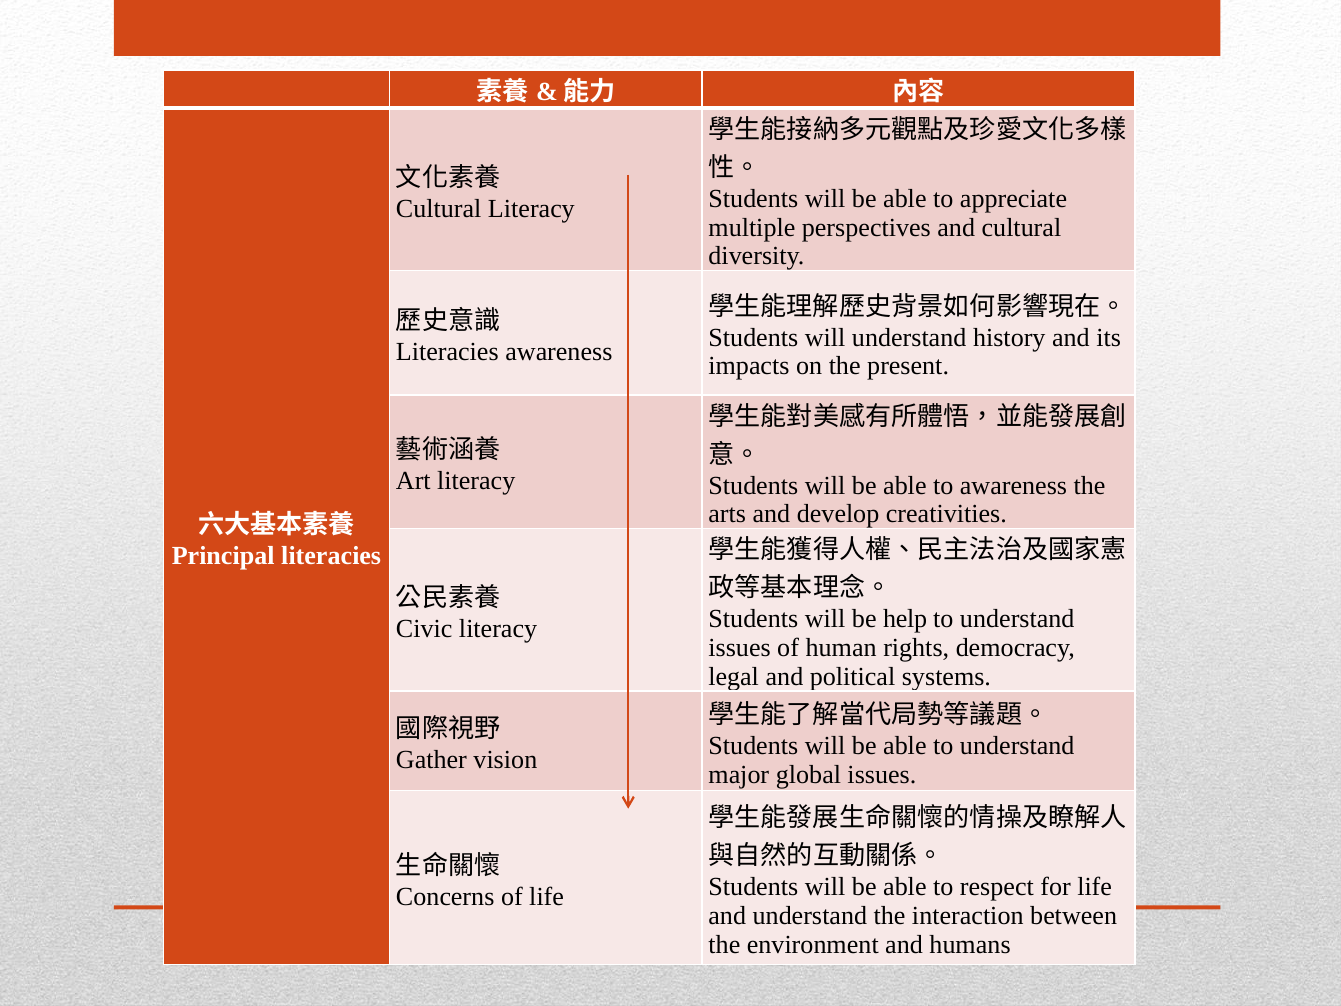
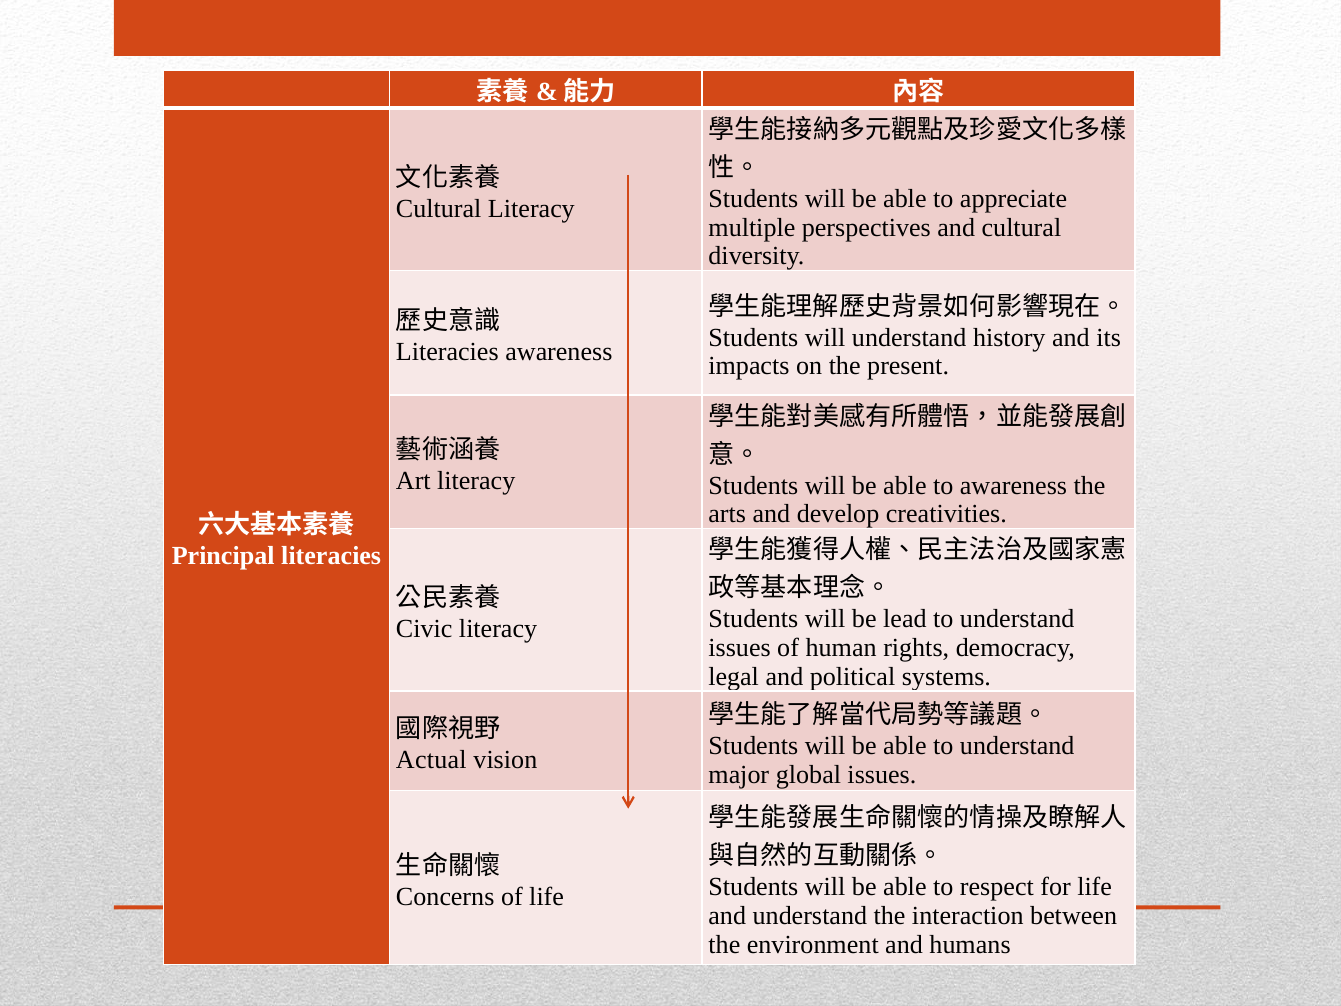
help: help -> lead (905, 619)
Gather: Gather -> Actual (431, 760)
